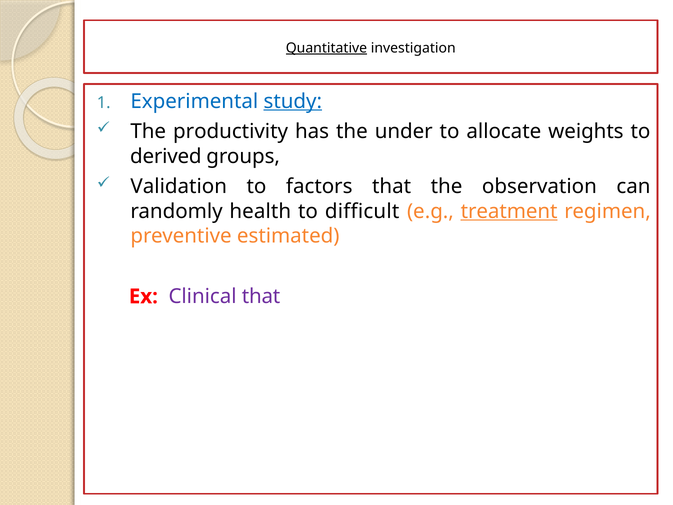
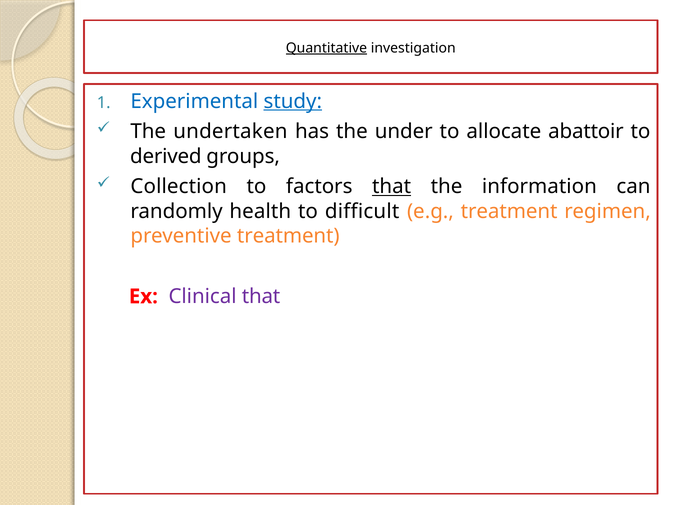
productivity: productivity -> undertaken (230, 131)
weights: weights -> abattoir (586, 131)
Validation: Validation -> Collection (179, 186)
that underline: none -> present (392, 186)
observation: observation -> information (539, 186)
treatment underline: present -> none (509, 211)
preventive estimated: estimated -> treatment (288, 236)
